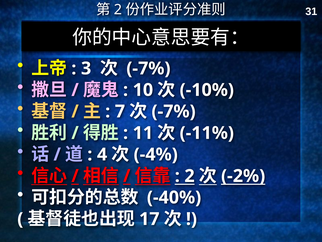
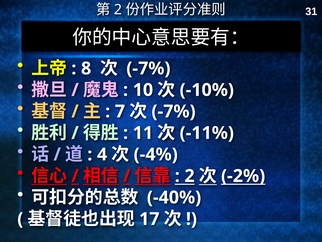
3: 3 -> 8 (86, 68)
